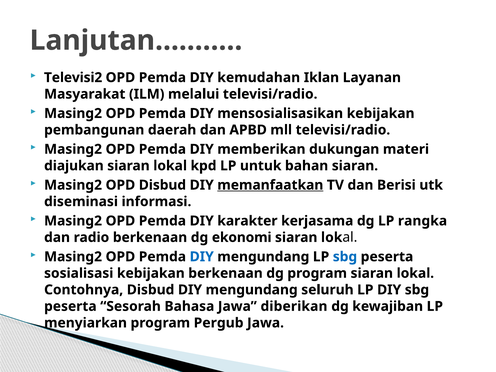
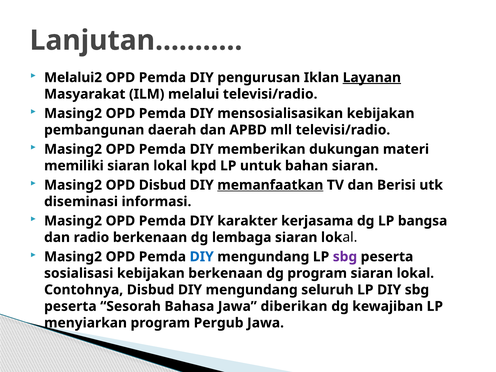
Televisi2: Televisi2 -> Melalui2 (73, 78)
kemudahan: kemudahan -> pengurusan (259, 78)
Layanan underline: none -> present (372, 78)
diajukan: diajukan -> memiliki (74, 166)
rangka: rangka -> bangsa (423, 221)
ekonomi: ekonomi -> lembaga (242, 237)
sbg colour: blue -> purple (345, 257)
